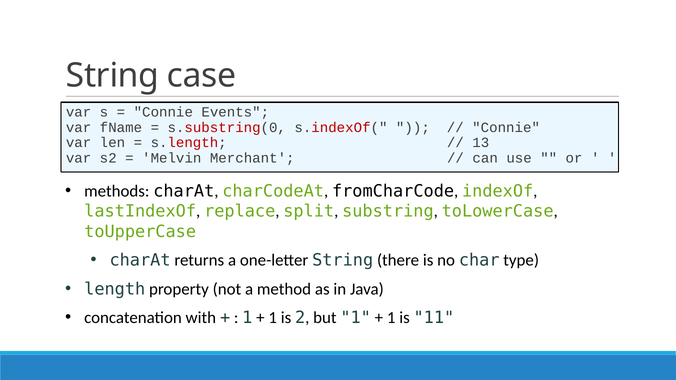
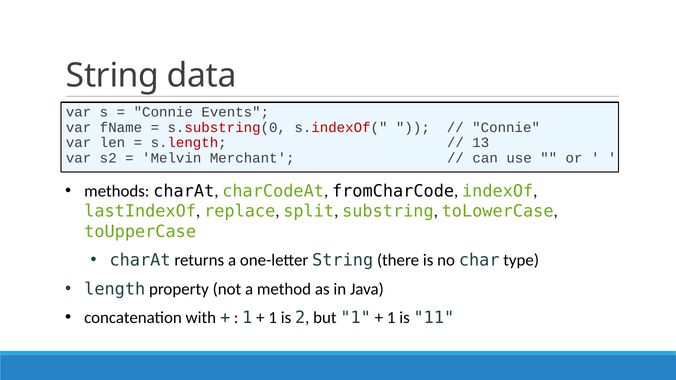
case: case -> data (202, 76)
